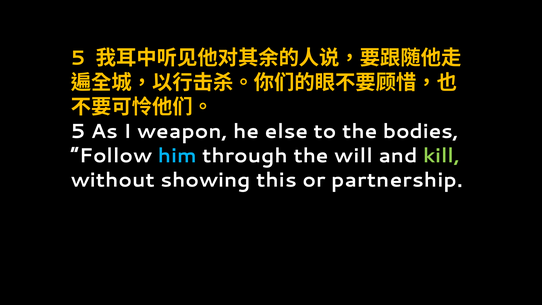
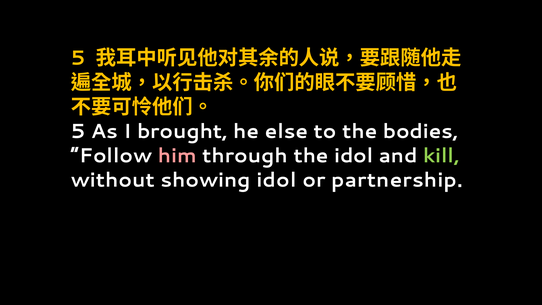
weapon: weapon -> brought (182, 131)
him colour: light blue -> pink (177, 156)
the will: will -> idol (354, 156)
showing this: this -> idol (276, 180)
